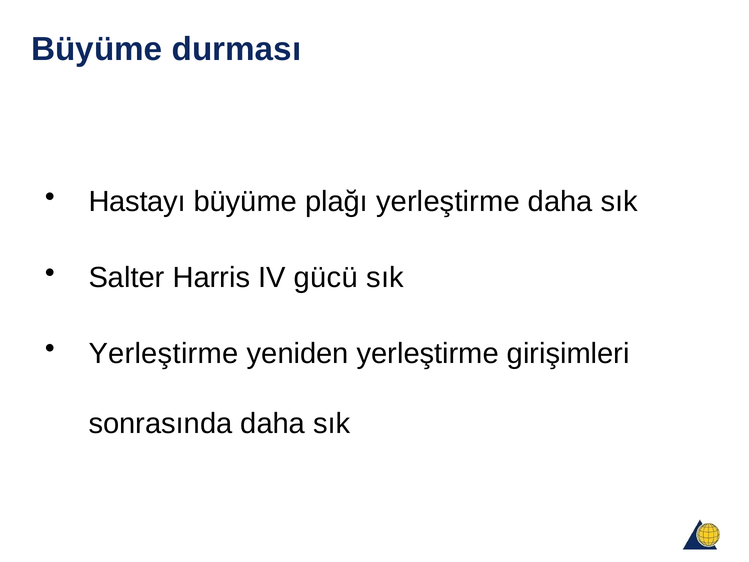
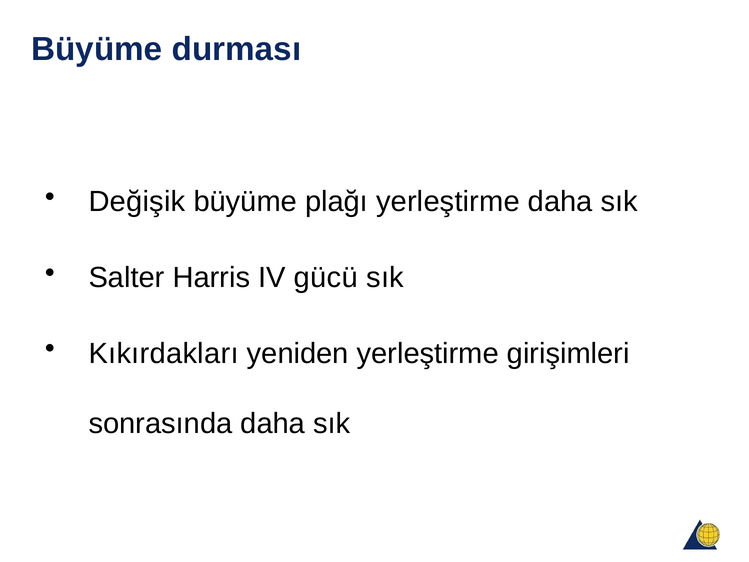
Hastayı: Hastayı -> Değişik (137, 202)
Yerleştirme: Yerleştirme -> Kıkırdakları (164, 353)
